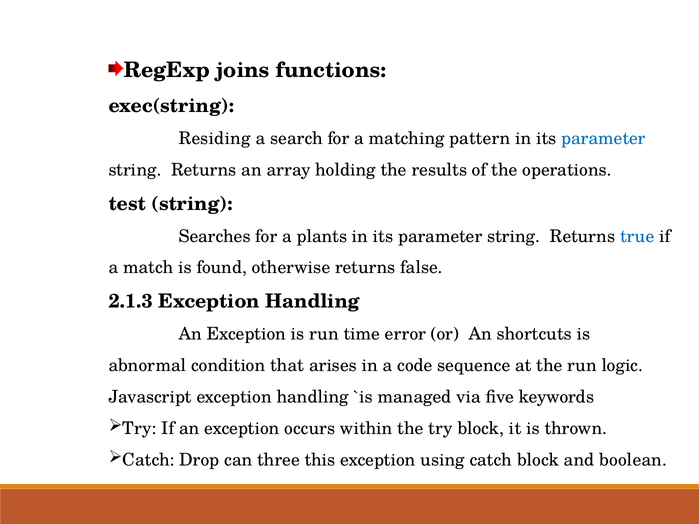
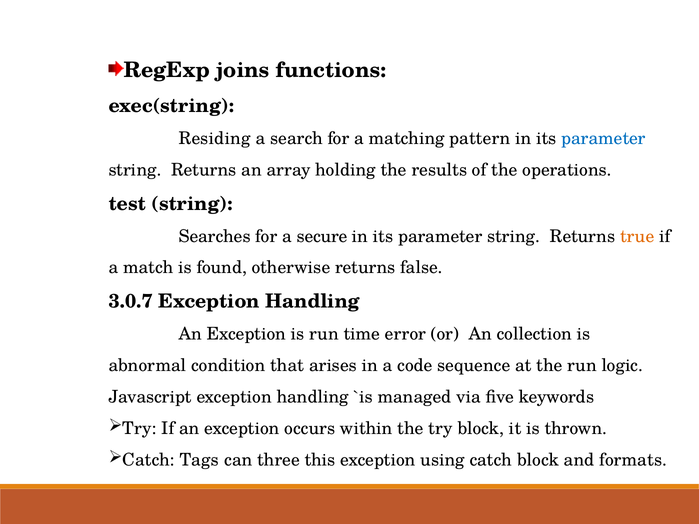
plants: plants -> secure (322, 236)
true colour: blue -> orange (637, 236)
2.1.3: 2.1.3 -> 3.0.7 (131, 302)
shortcuts: shortcuts -> collection (534, 334)
Drop: Drop -> Tags (199, 460)
boolean: boolean -> formats (633, 460)
